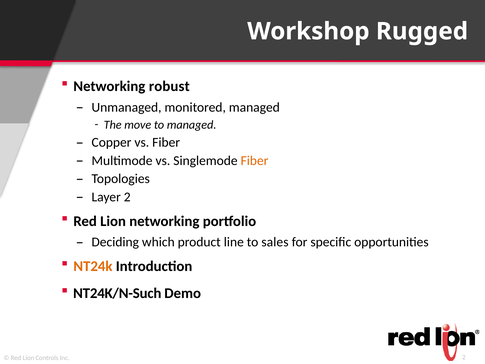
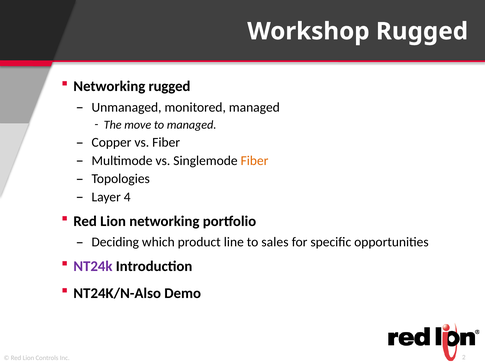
Networking robust: robust -> rugged (169, 86)
Layer 2: 2 -> 4 (127, 197)
NT24k colour: orange -> purple (93, 266)
NT24K/N-Such: NT24K/N-Such -> NT24K/N-Also (117, 293)
